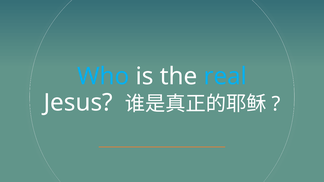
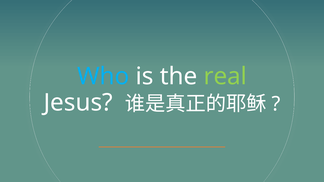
real colour: light blue -> light green (225, 77)
